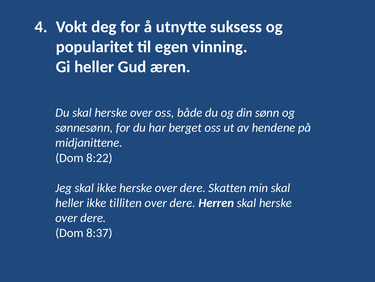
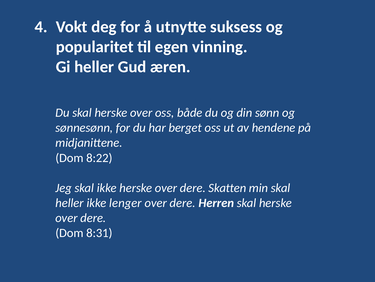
tilliten: tilliten -> lenger (125, 202)
8:37: 8:37 -> 8:31 (99, 232)
